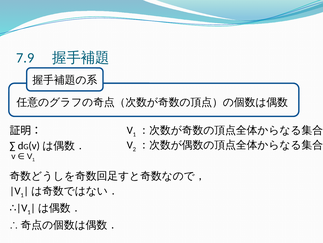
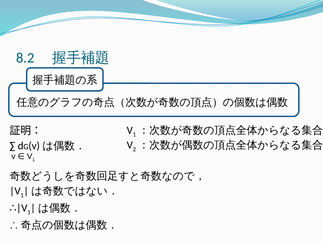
7.9: 7.9 -> 8.2 (25, 58)
